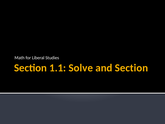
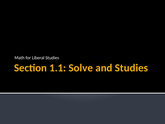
and Section: Section -> Studies (131, 68)
